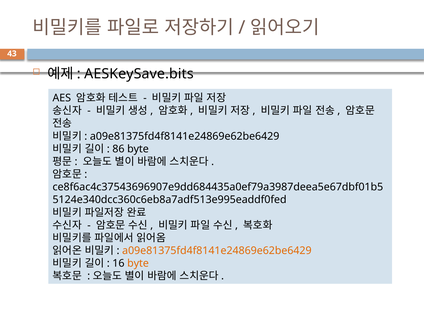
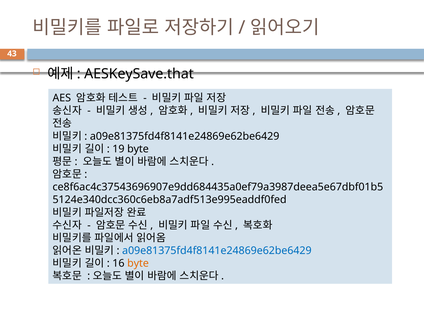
AESKeySave.bits: AESKeySave.bits -> AESKeySave.that (139, 74)
86: 86 -> 19 (118, 149)
a09e81375fd4f8141e24869e62be6429 colour: orange -> blue (217, 251)
